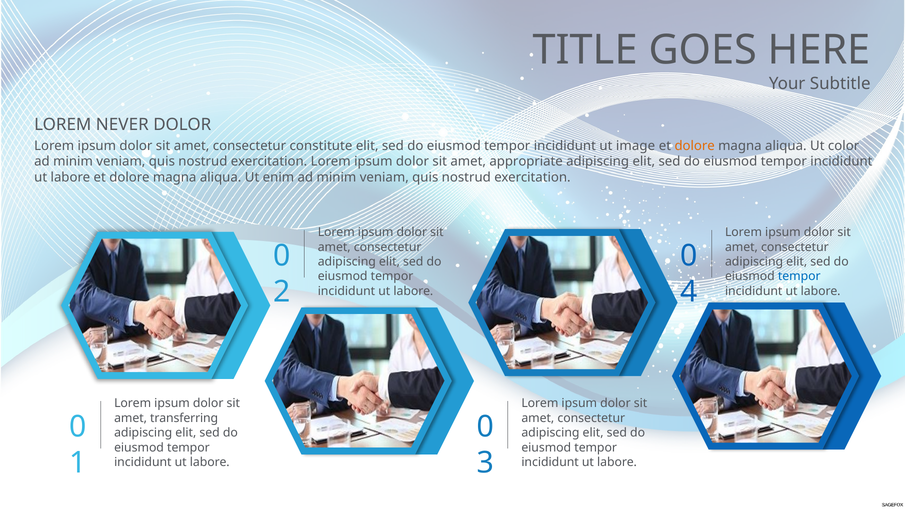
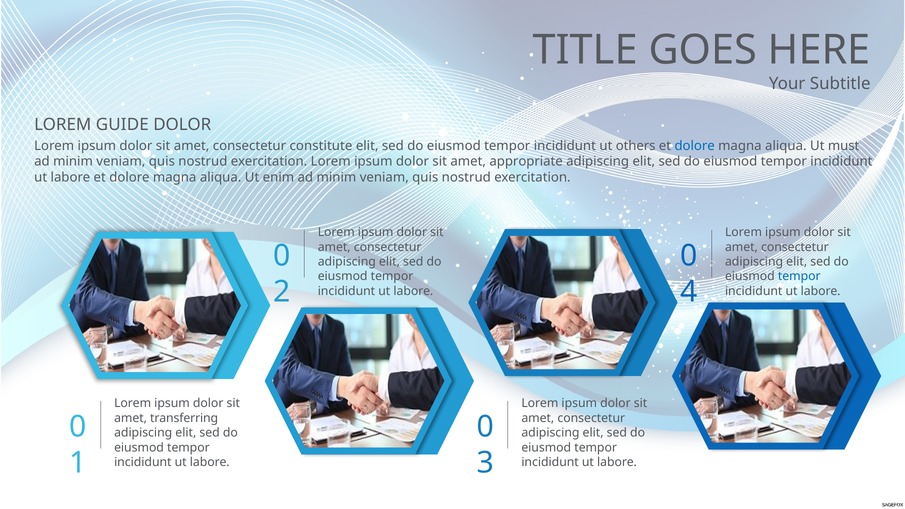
NEVER: NEVER -> GUIDE (122, 124)
image: image -> others (636, 146)
dolore colour: orange -> blue (695, 146)
color: color -> must (844, 146)
